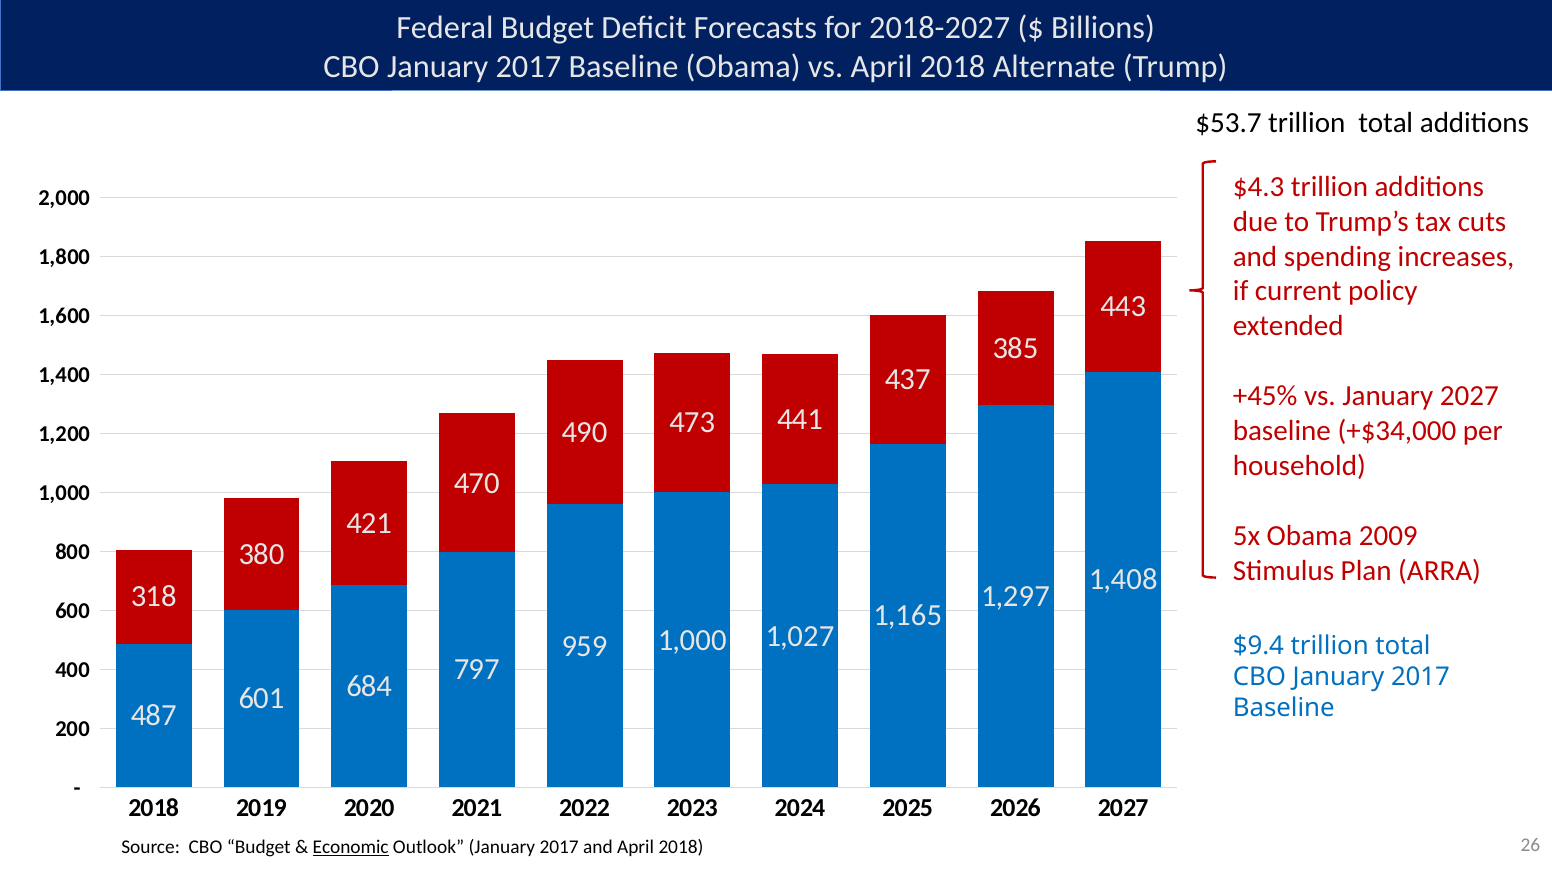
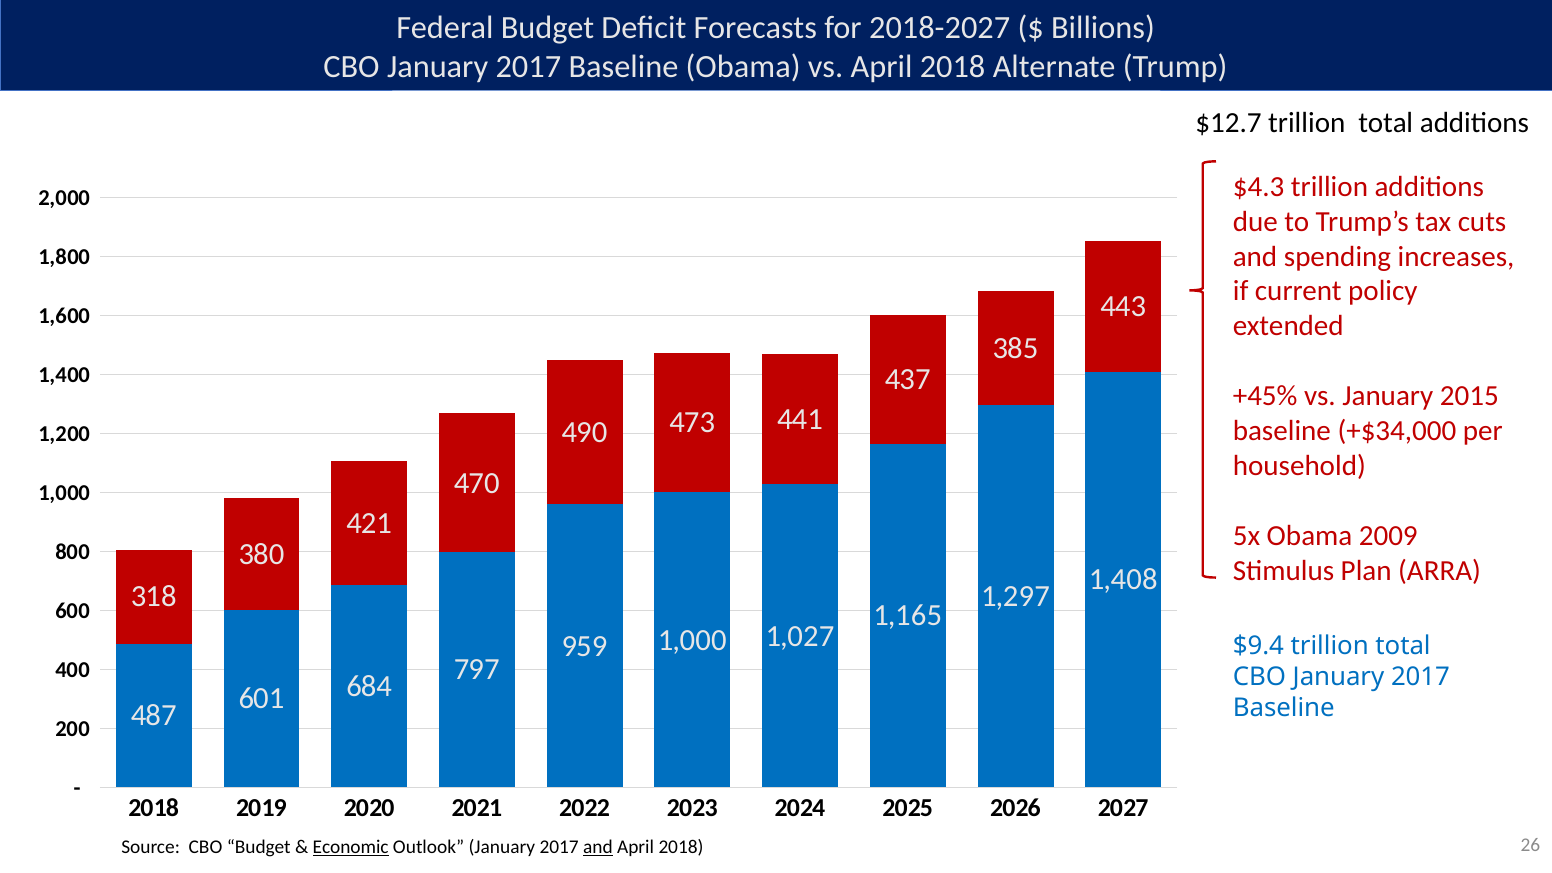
$53.7: $53.7 -> $12.7 (1228, 123)
January 2027: 2027 -> 2015 (1469, 396)
and underline: none -> present (598, 847)
